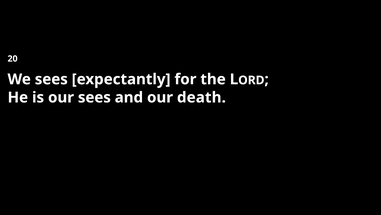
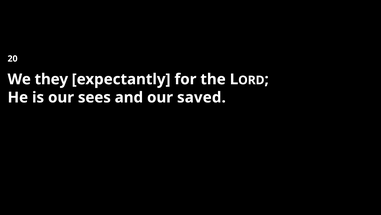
We sees: sees -> they (51, 79)
death: death -> saved (201, 97)
